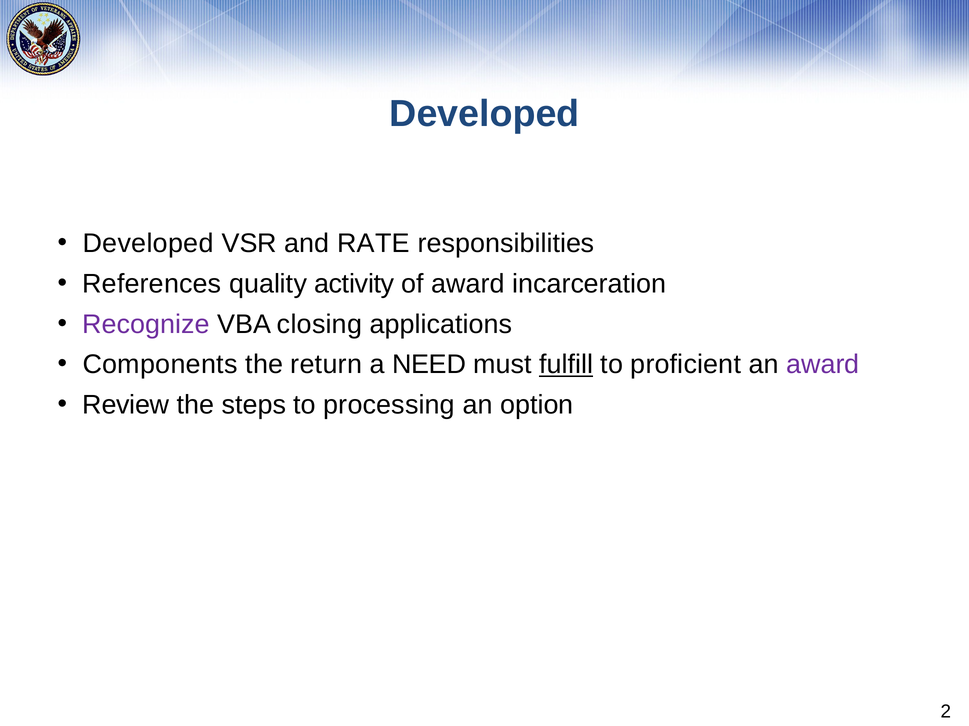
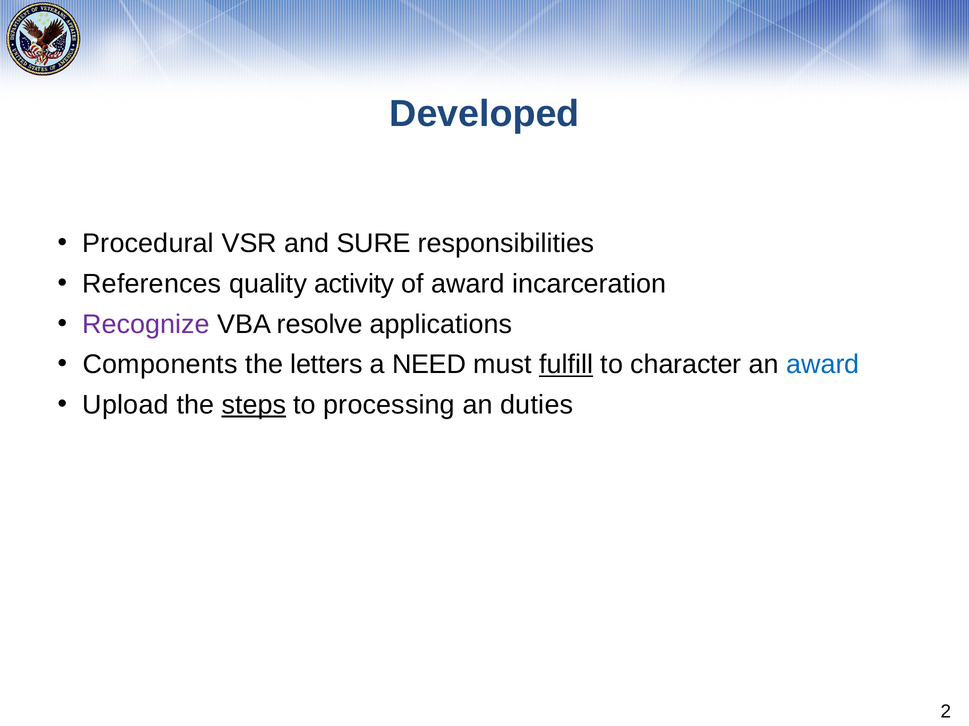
Developed: Developed -> Procedural (148, 244)
RATE: RATE -> SURE (374, 244)
closing: closing -> resolve (320, 325)
return: return -> letters (326, 365)
proficient: proficient -> character (686, 365)
award colour: purple -> blue (823, 365)
Review: Review -> Upload (126, 405)
steps underline: none -> present (254, 405)
option: option -> duties (537, 405)
